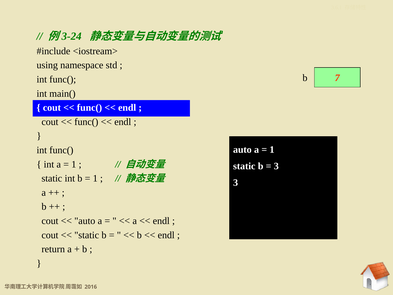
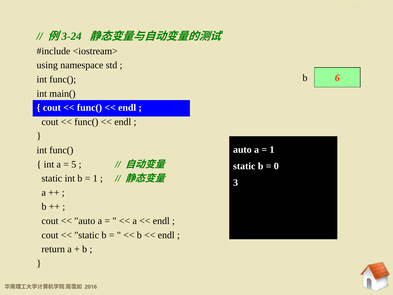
7: 7 -> 6 (337, 78)
1: 1 -> 5 (74, 164)
3: 3 -> 0 (276, 166)
